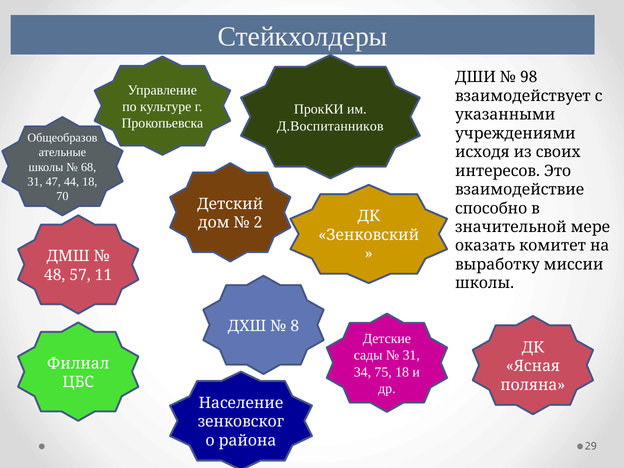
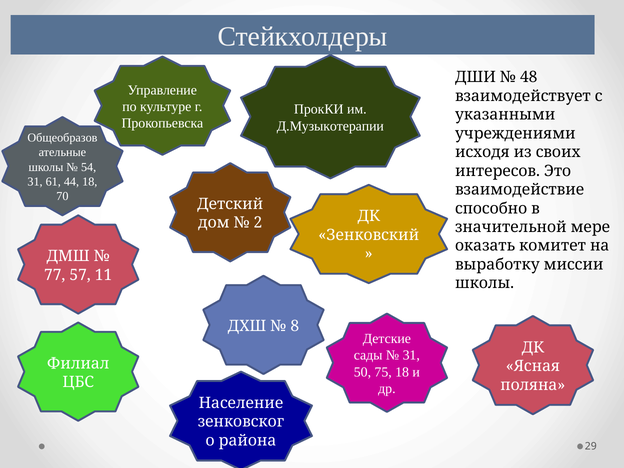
98: 98 -> 48 (529, 77)
Д.Воспитанников: Д.Воспитанников -> Д.Музыкотерапии (330, 126)
68: 68 -> 54 (89, 167)
47: 47 -> 61 (53, 182)
48: 48 -> 77 (55, 275)
34: 34 -> 50 (362, 372)
